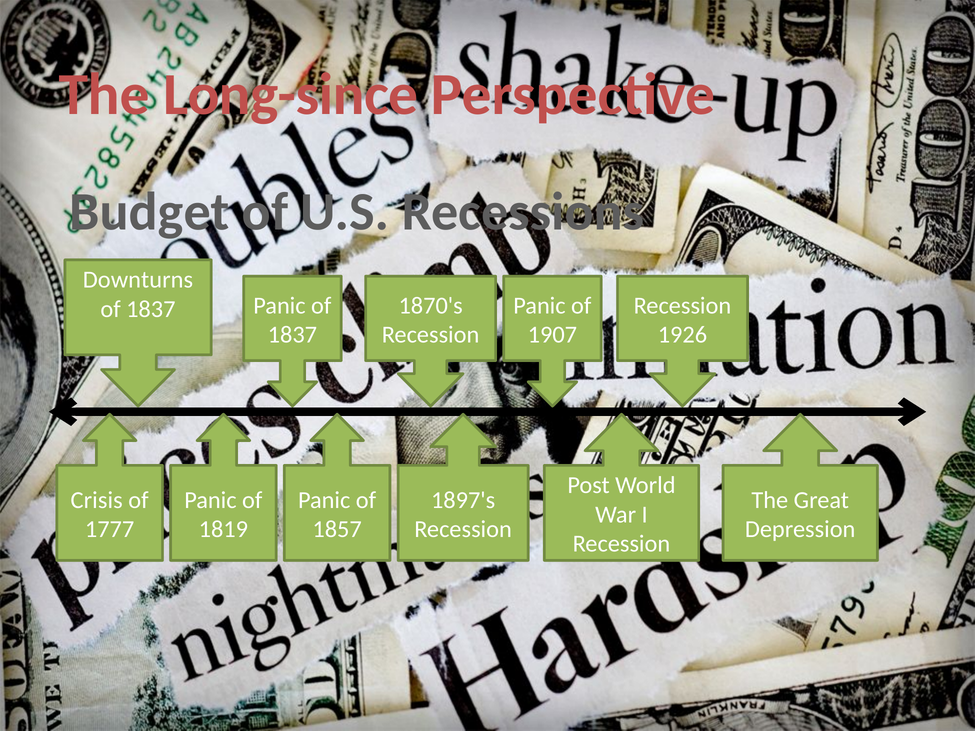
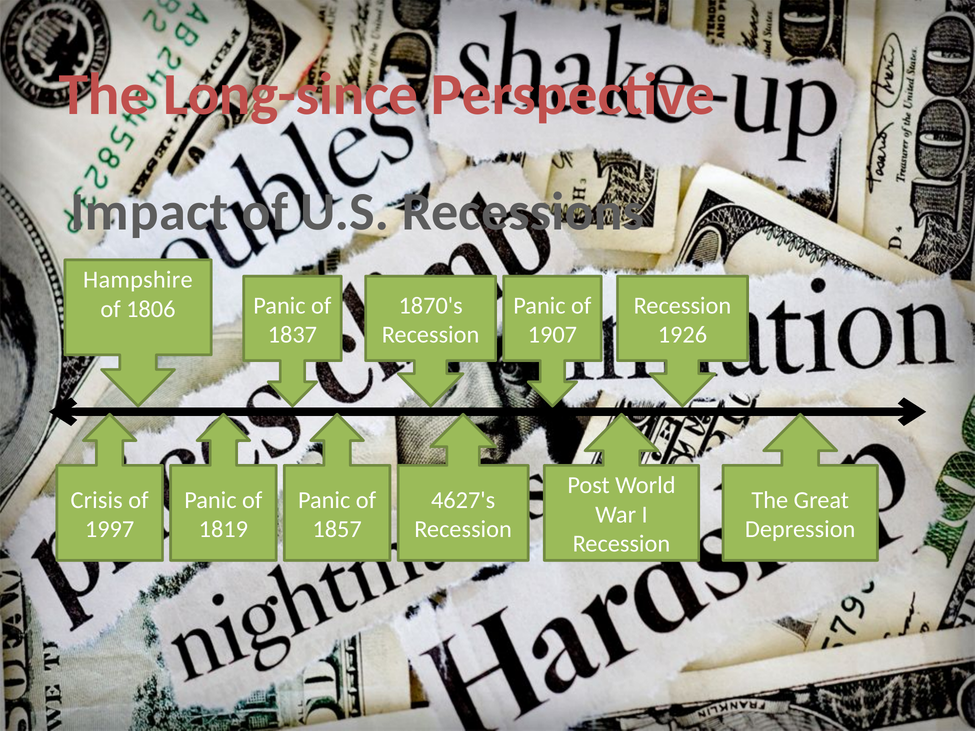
Budget: Budget -> Impact (149, 212)
Downturns: Downturns -> Hampshire (138, 280)
1837: 1837 -> 1806 (151, 309)
1897's: 1897's -> 4627's (463, 500)
1777: 1777 -> 1997 (110, 529)
